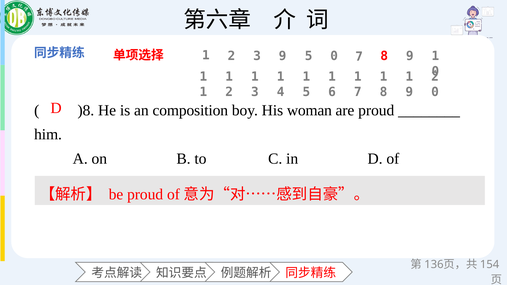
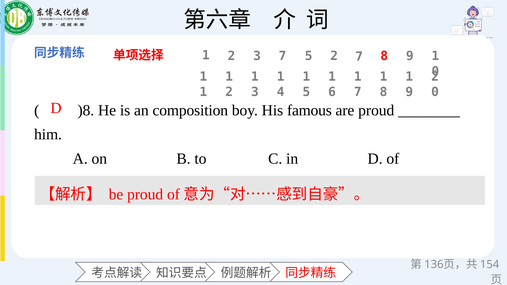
3 9: 9 -> 7 (283, 56)
5 0: 0 -> 2 (334, 56)
woman: woman -> famous (309, 110)
